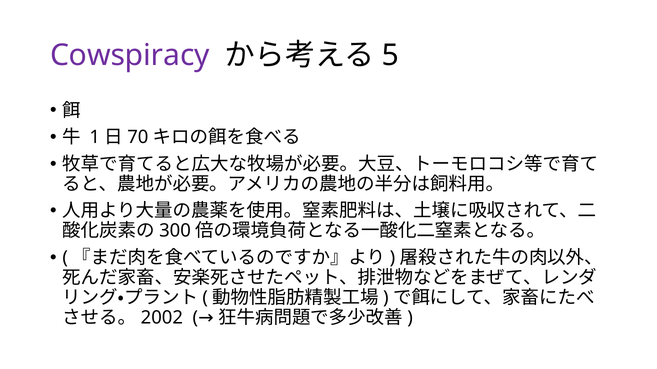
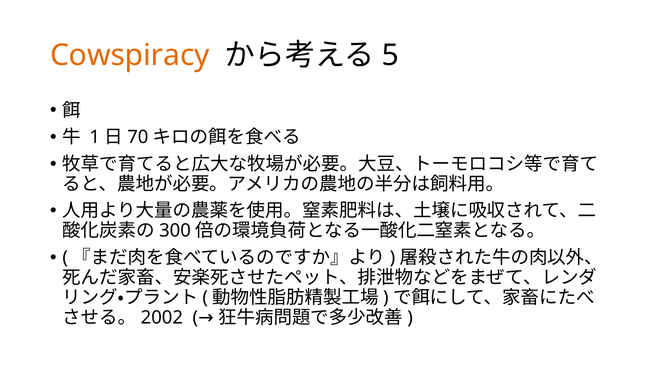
Cowspiracy colour: purple -> orange (130, 55)
